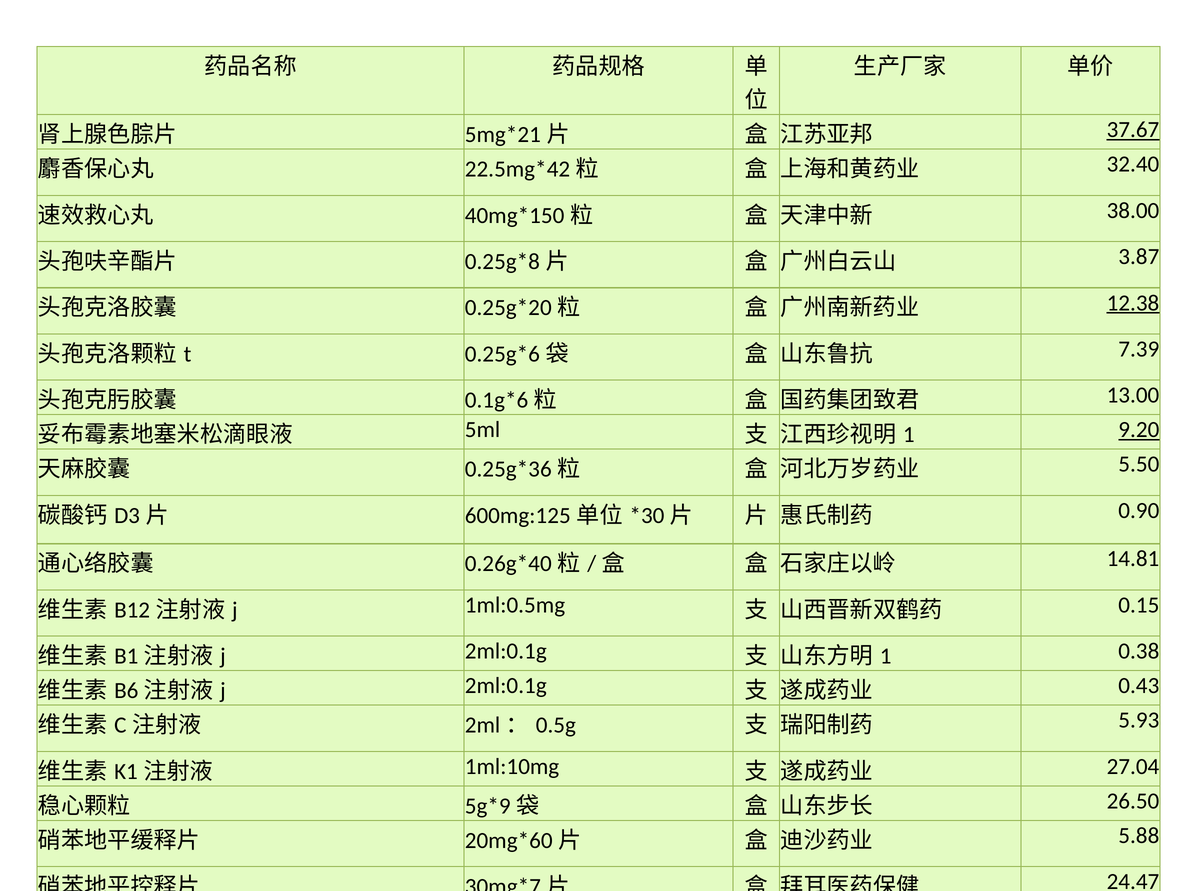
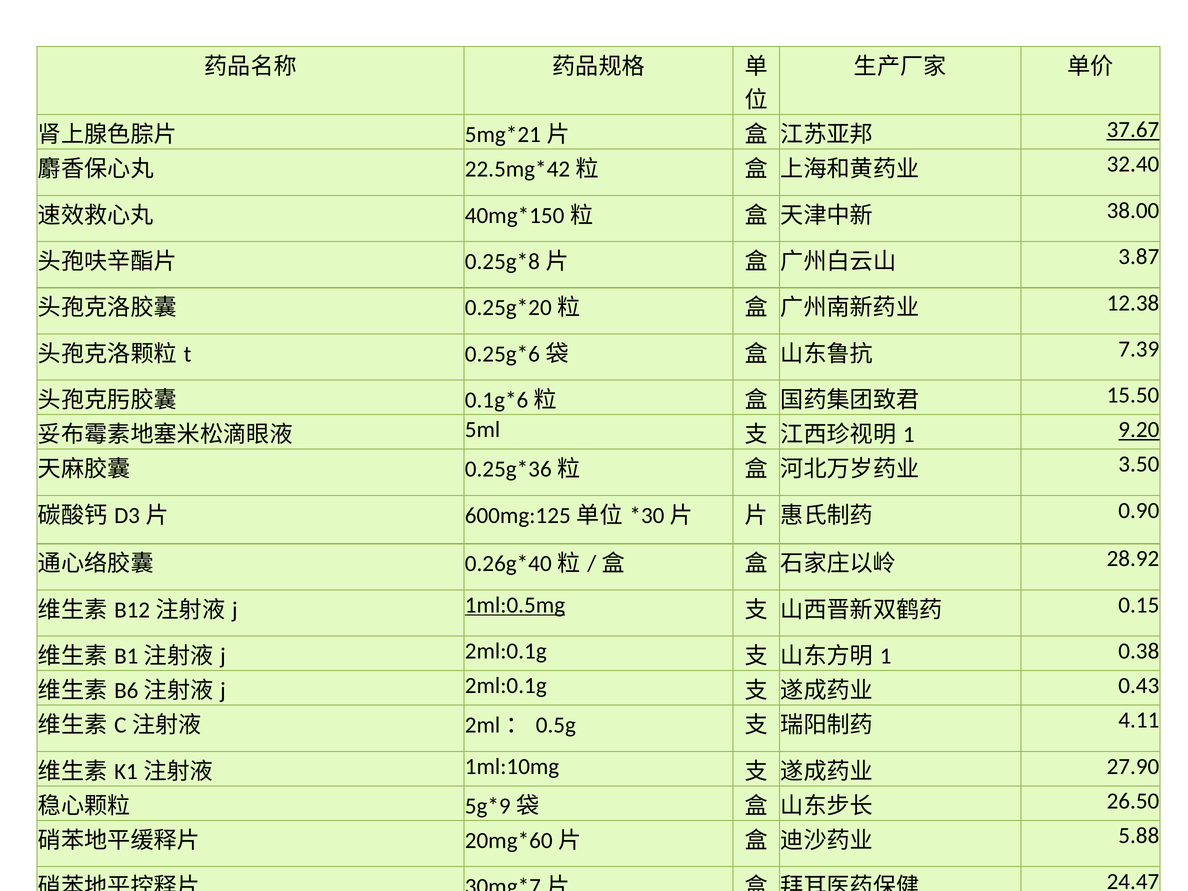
12.38 underline: present -> none (1133, 303)
13.00: 13.00 -> 15.50 (1133, 395)
5.50: 5.50 -> 3.50 (1139, 464)
14.81: 14.81 -> 28.92 (1133, 559)
1ml:0.5mg underline: none -> present (515, 605)
5.93: 5.93 -> 4.11 (1139, 720)
27.04: 27.04 -> 27.90 (1133, 767)
